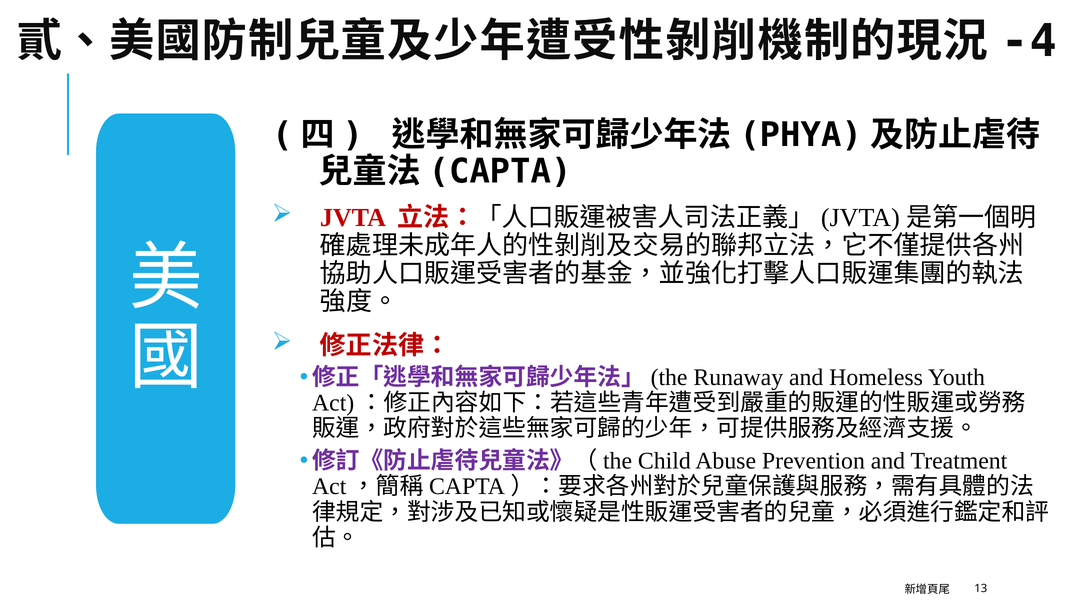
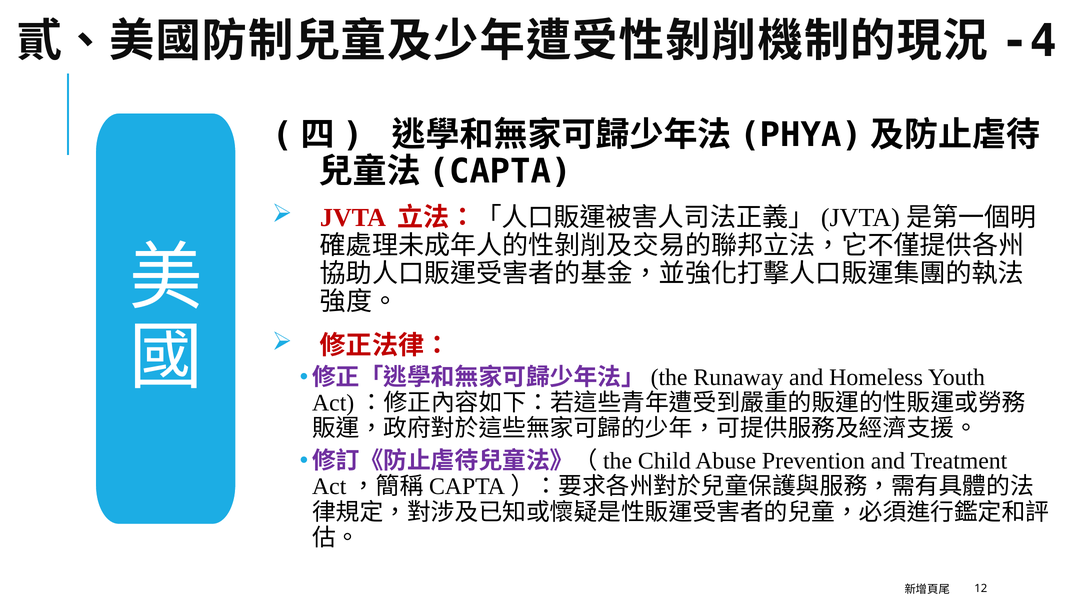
13: 13 -> 12 (981, 589)
